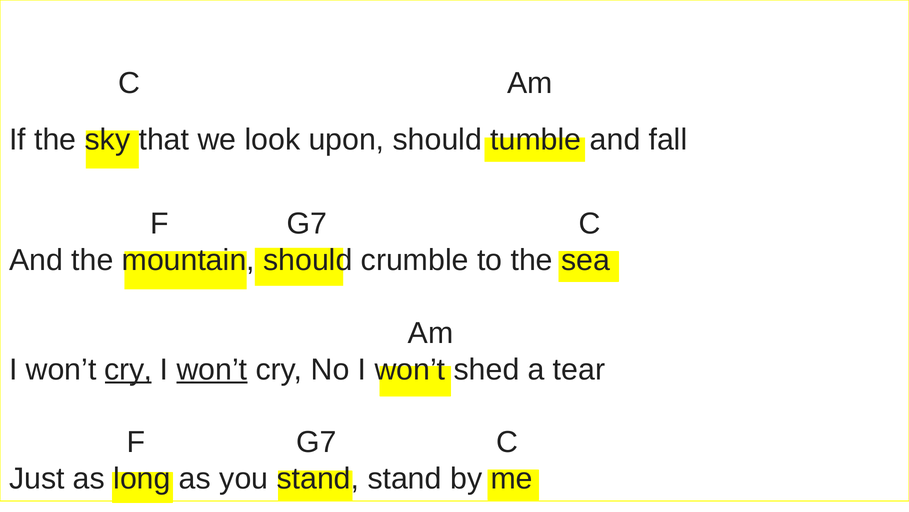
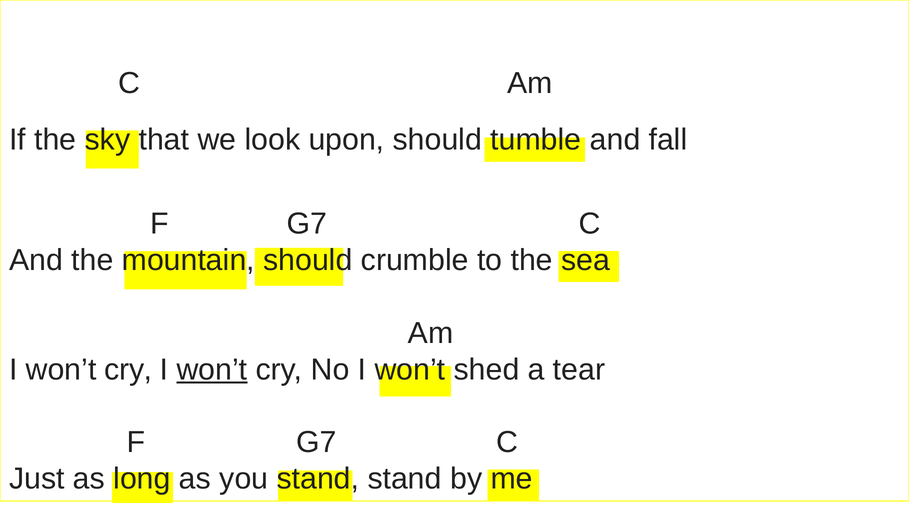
cry underline: present -> none (128, 369)
